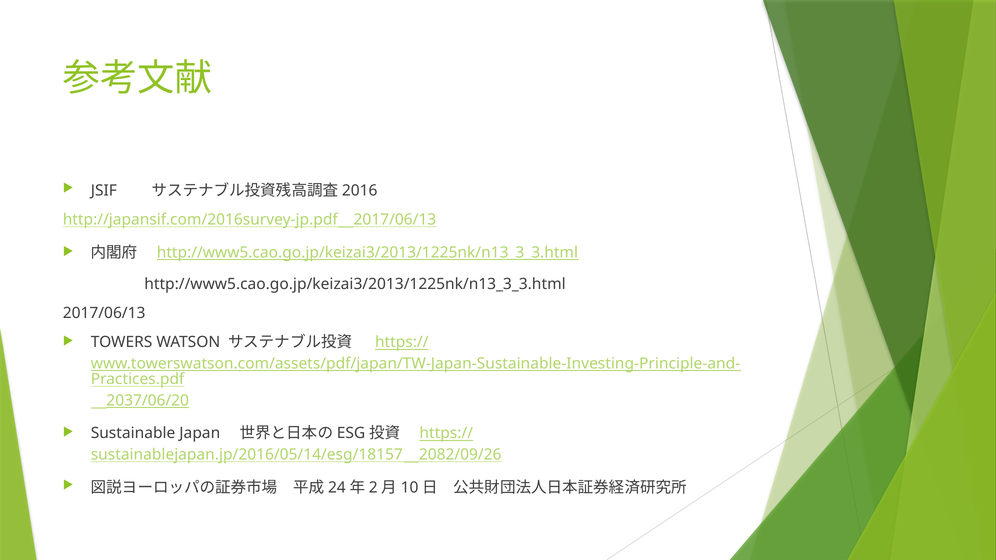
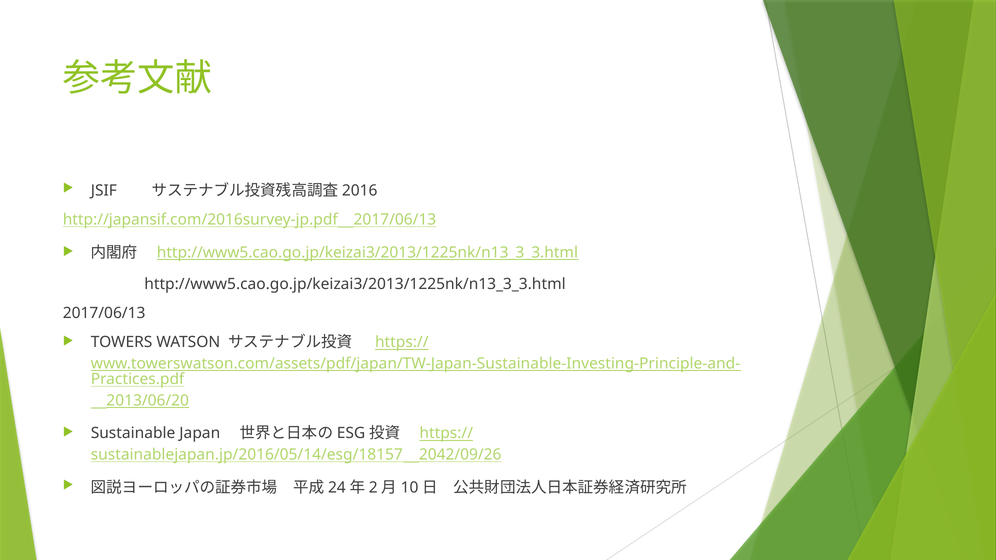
2037/06/20: 2037/06/20 -> 2013/06/20 (148, 401)
2082/09/26: 2082/09/26 -> 2042/09/26 (460, 455)
